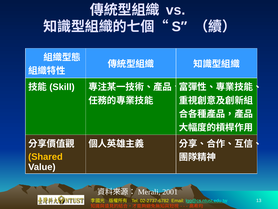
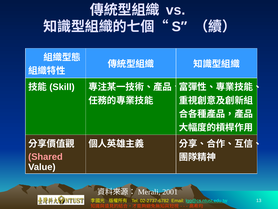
Shared colour: yellow -> pink (45, 156)
